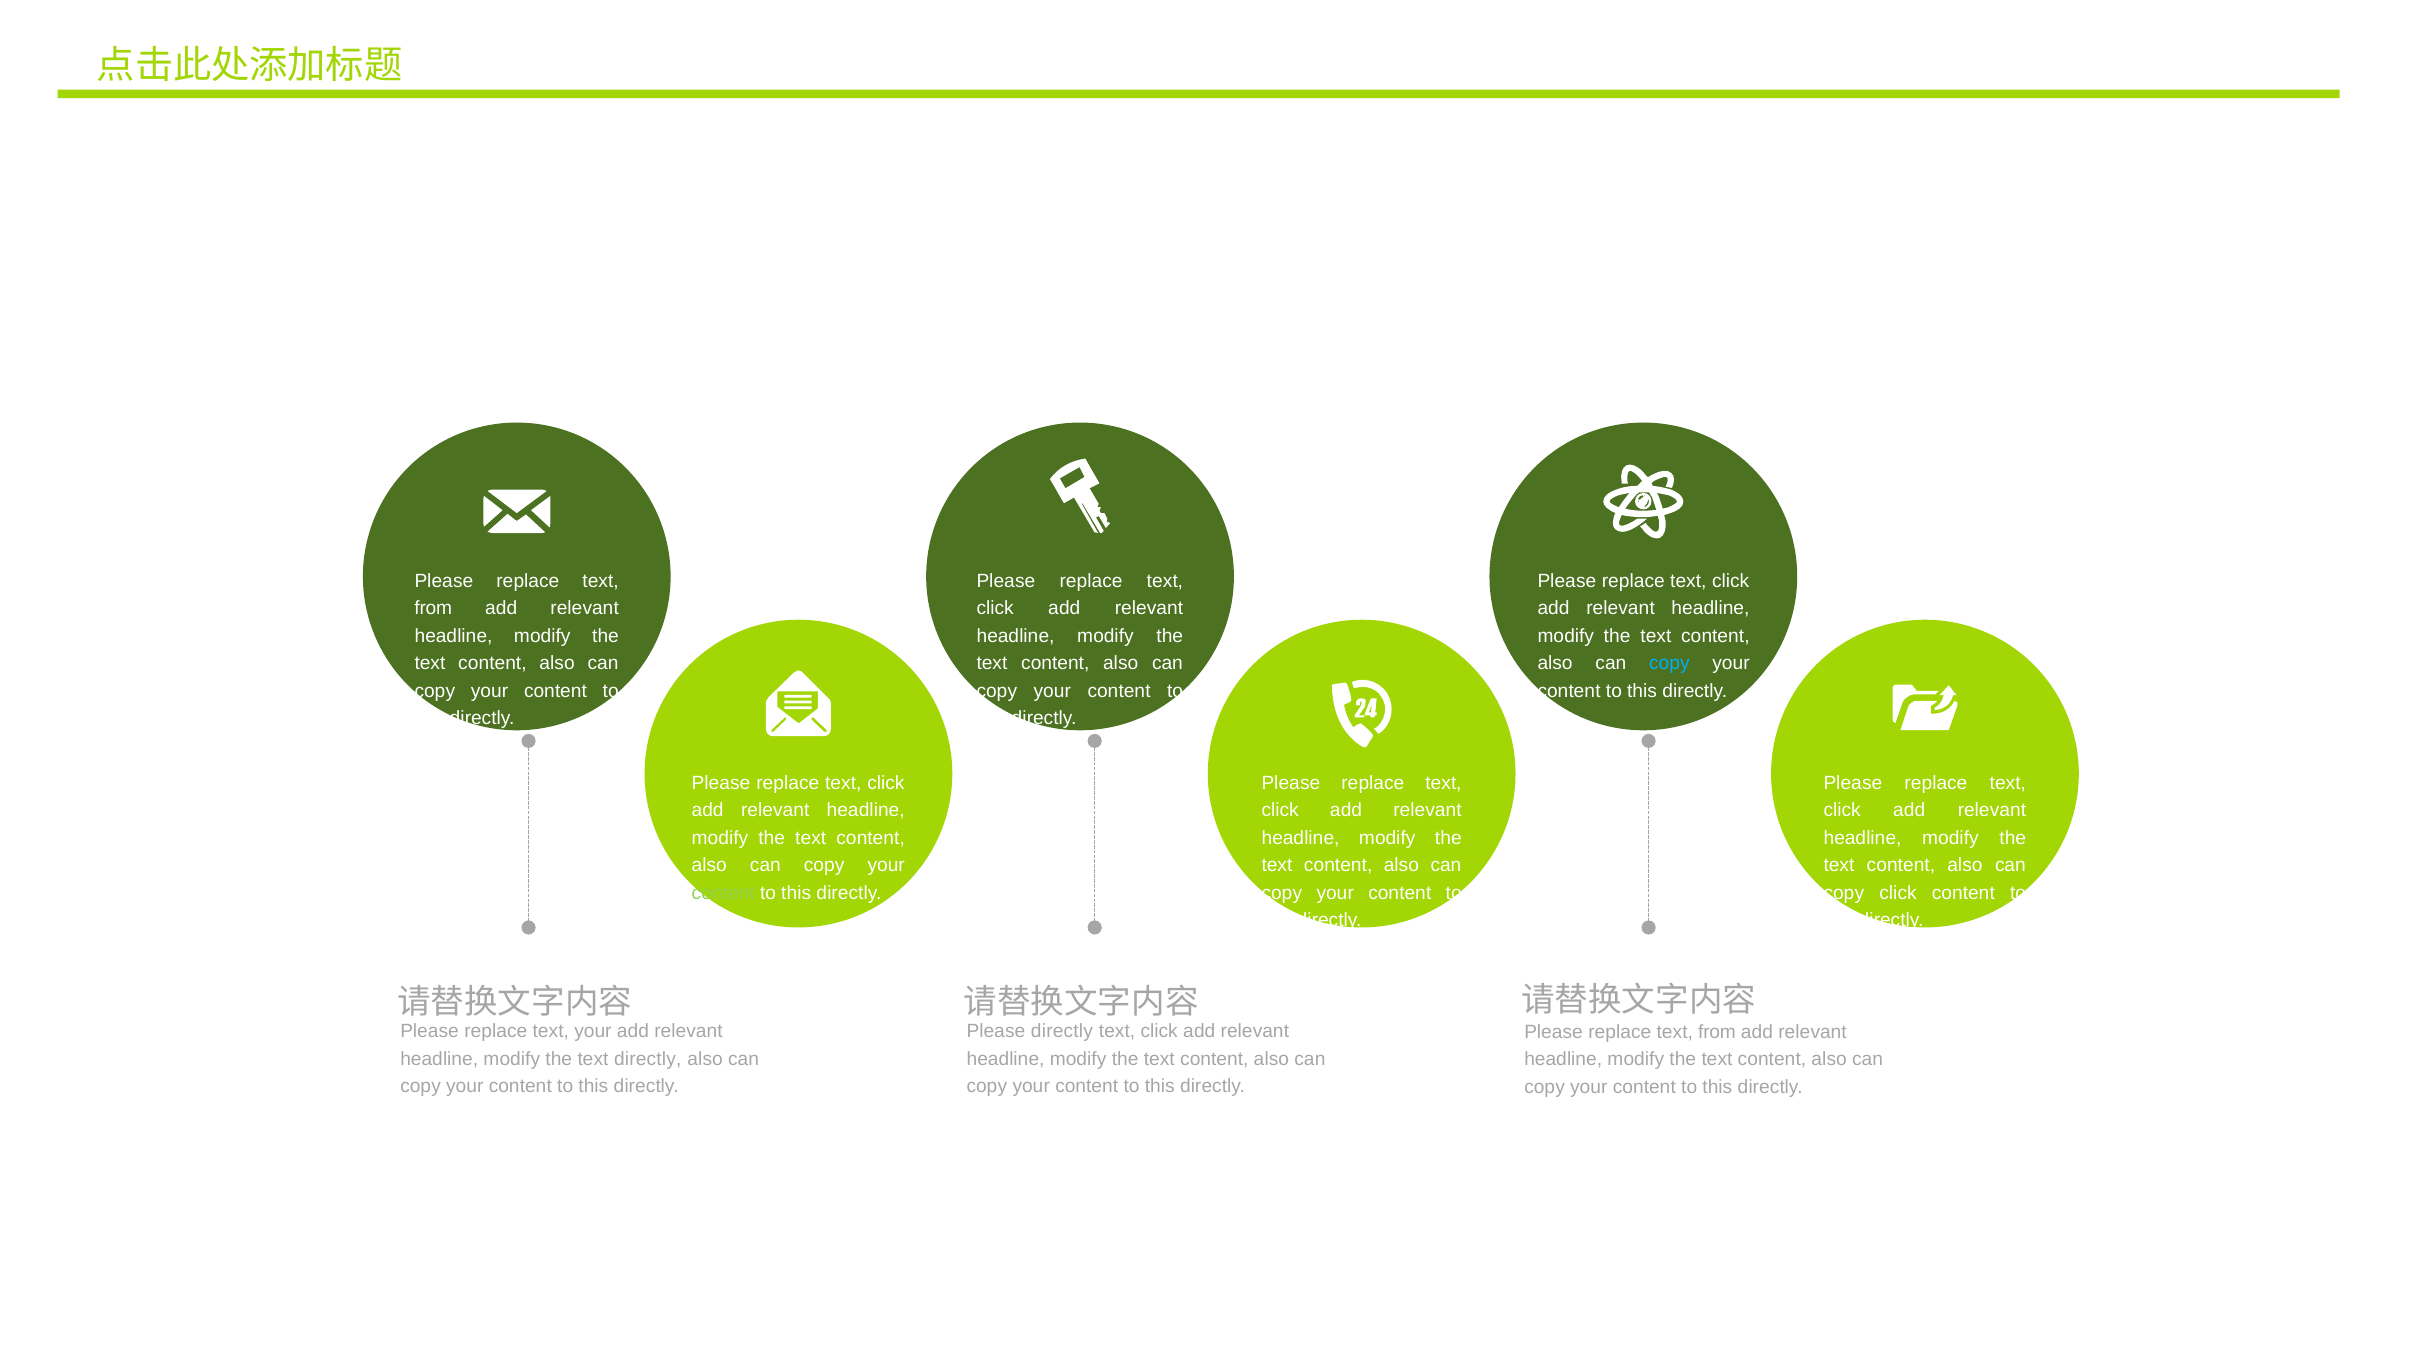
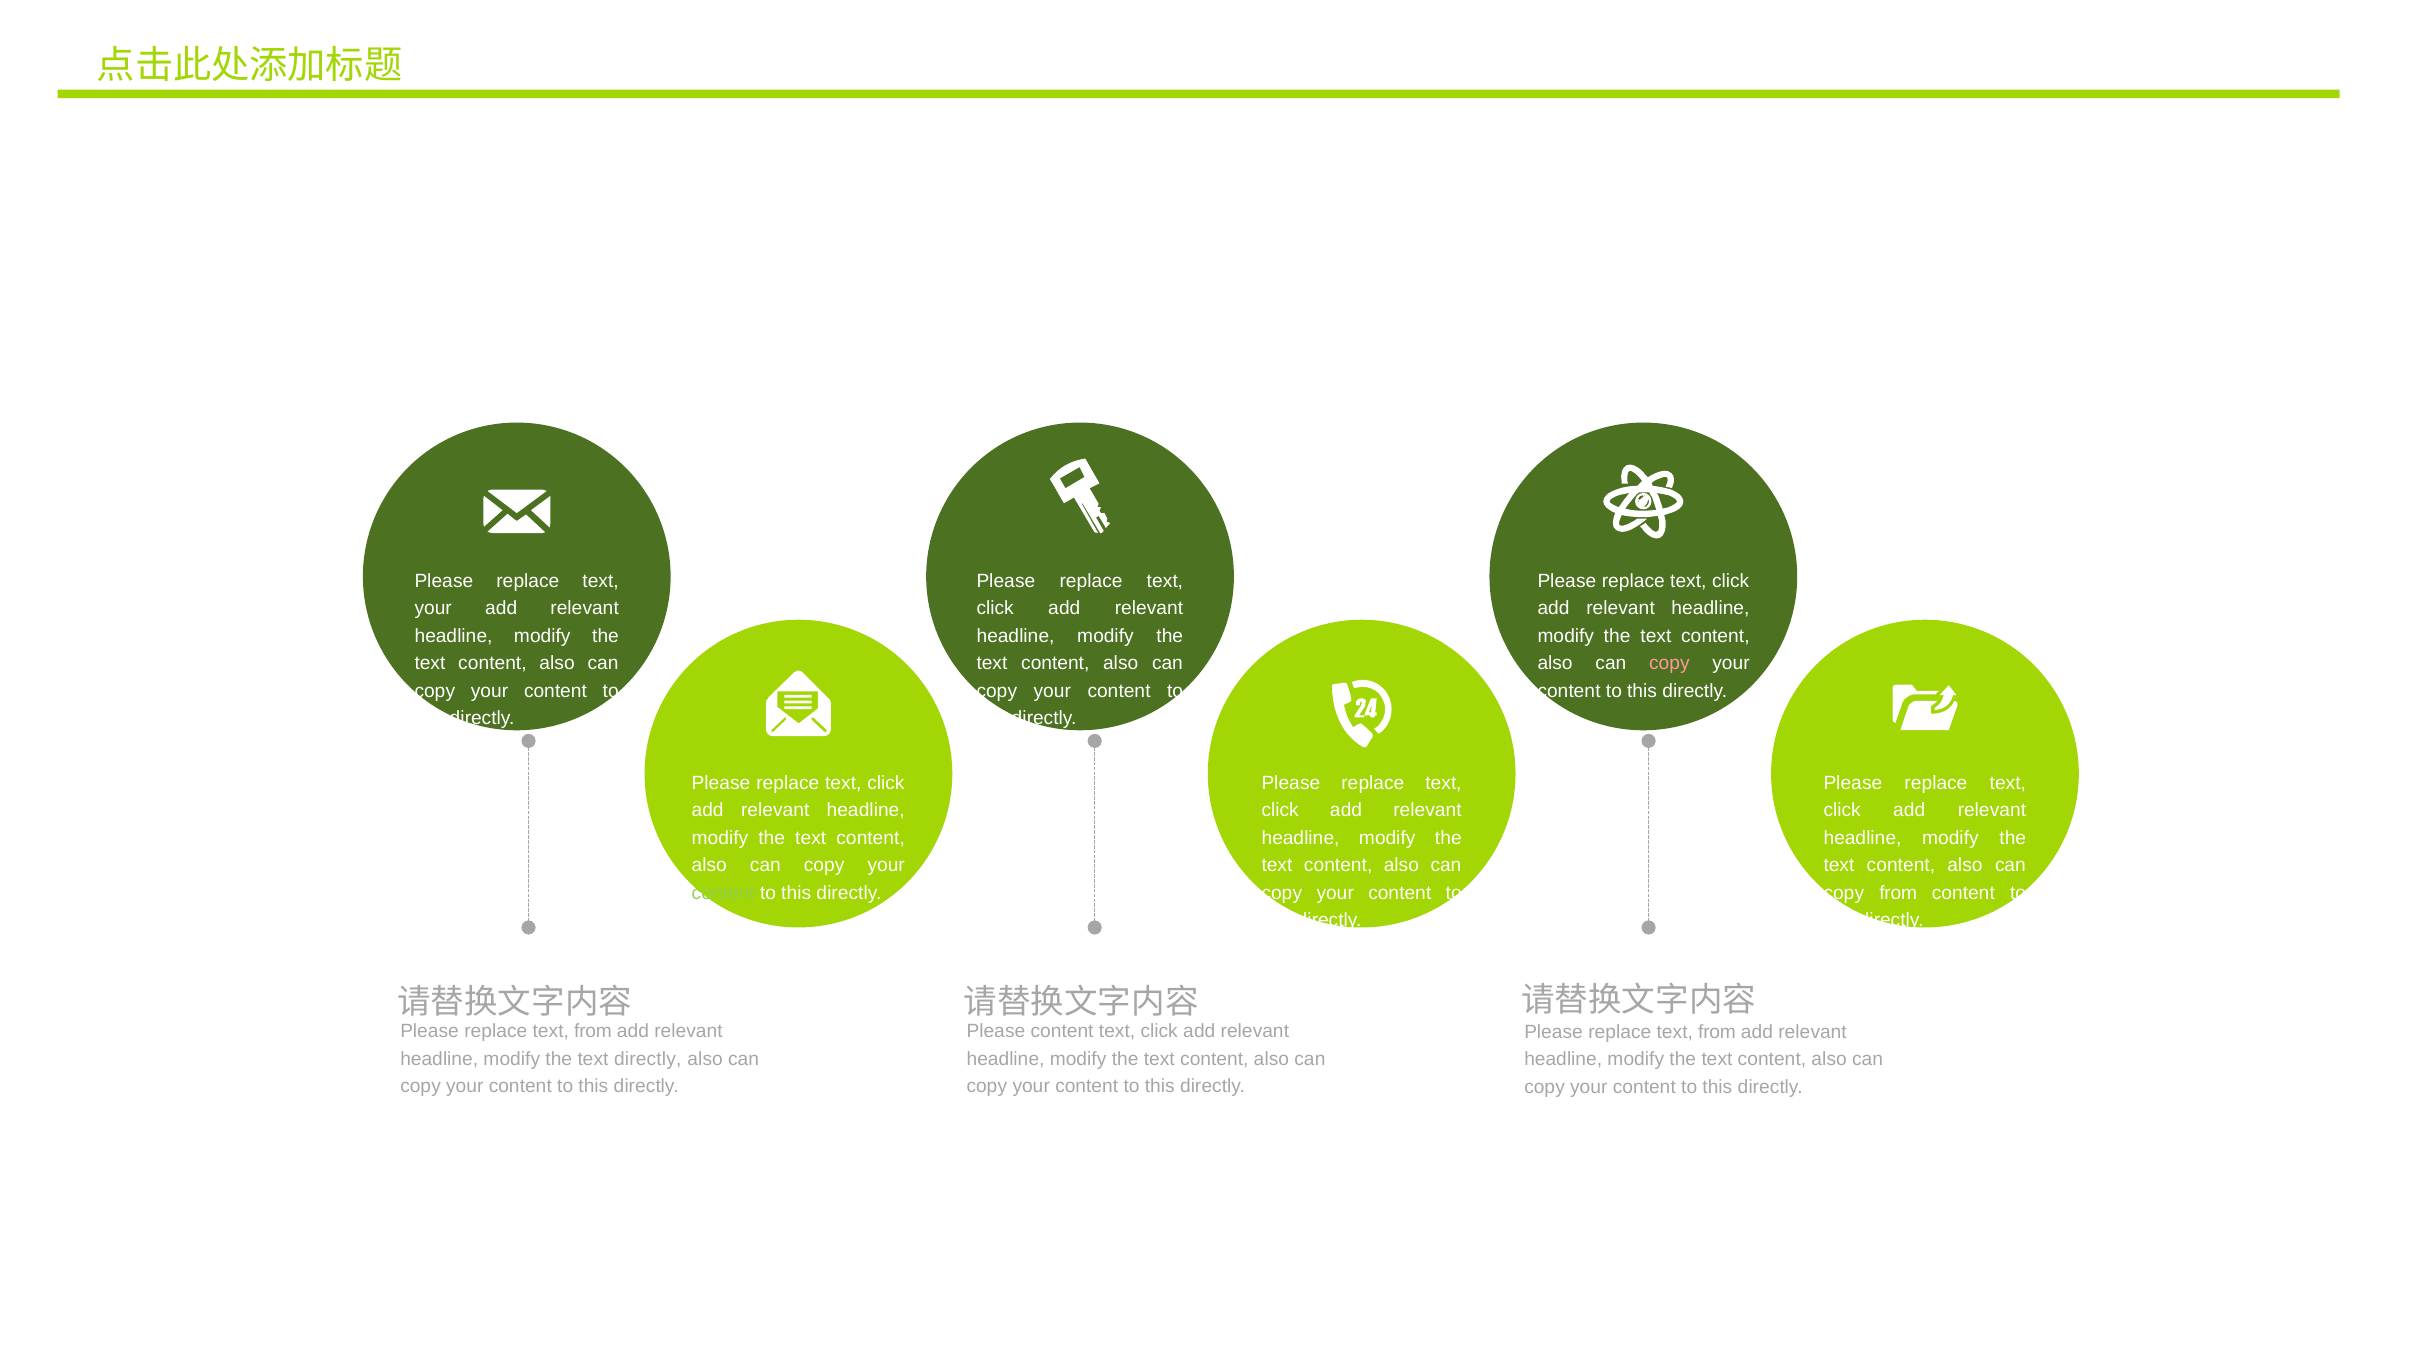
from: from -> your (433, 609)
copy colour: light blue -> pink (1669, 664)
copy click: click -> from (1898, 893)
your: your -> from (593, 1031)
Please directly: directly -> content (1062, 1031)
